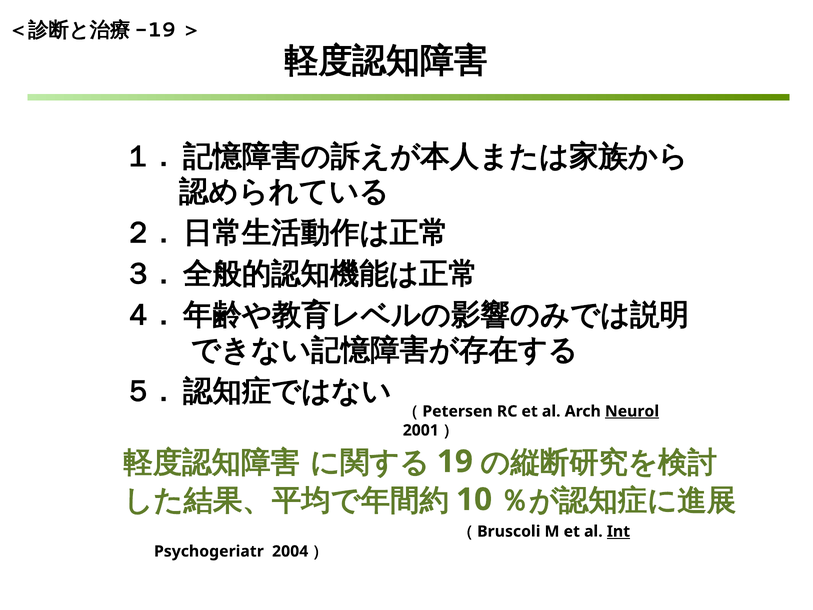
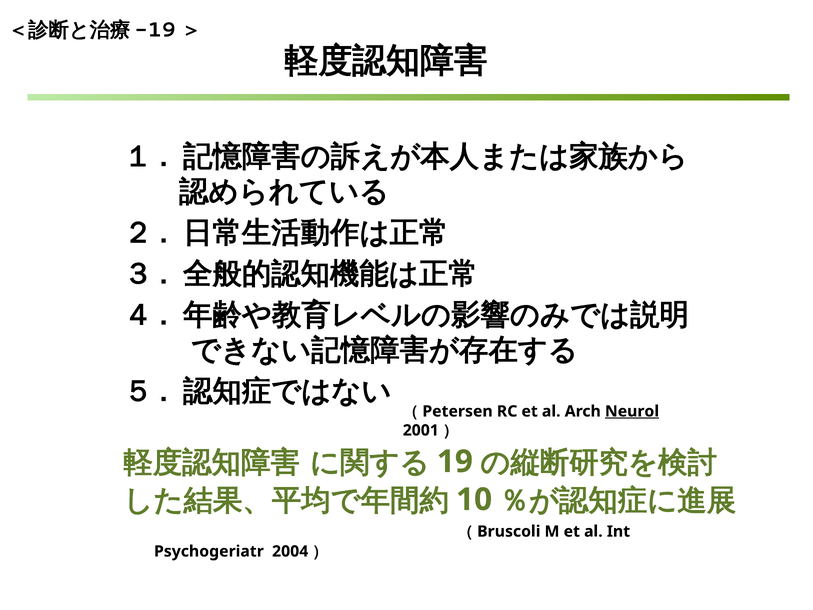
Int underline: present -> none (618, 531)
